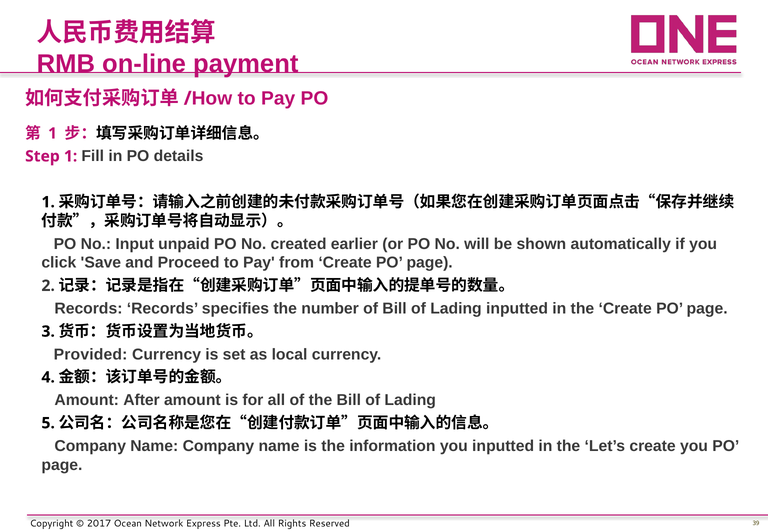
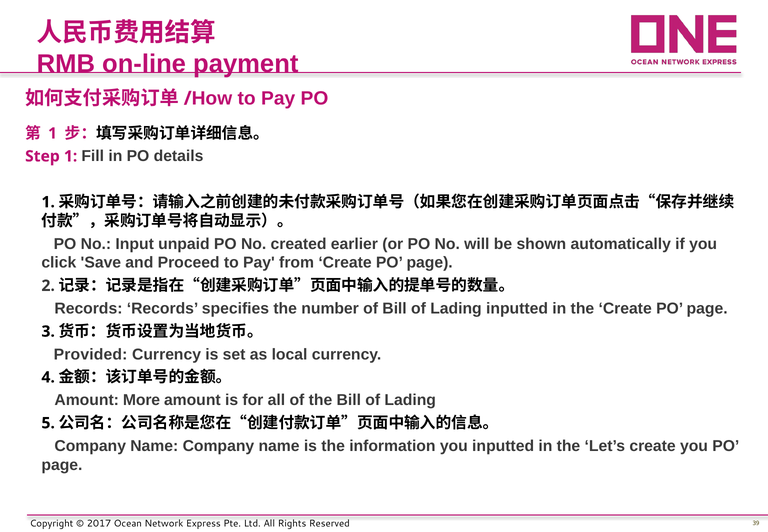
After: After -> More (142, 400)
